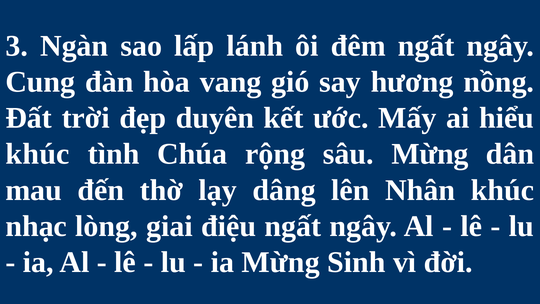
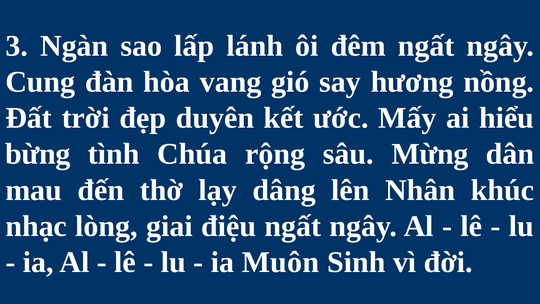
khúc: khúc -> bừng (38, 154)
ia Mừng: Mừng -> Muôn (280, 262)
